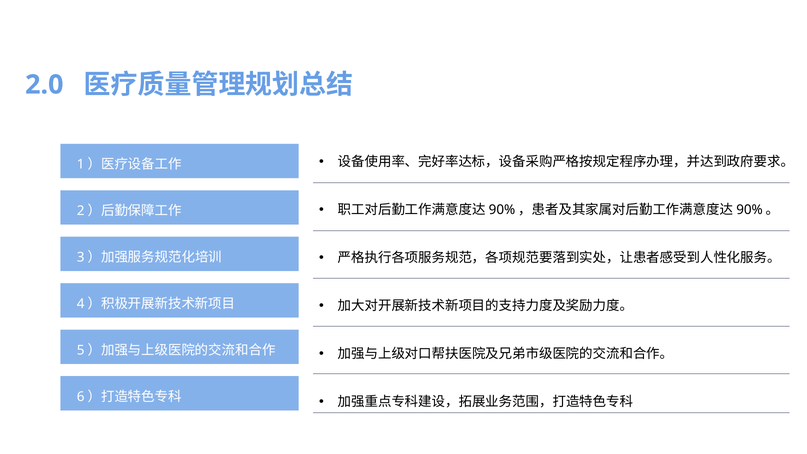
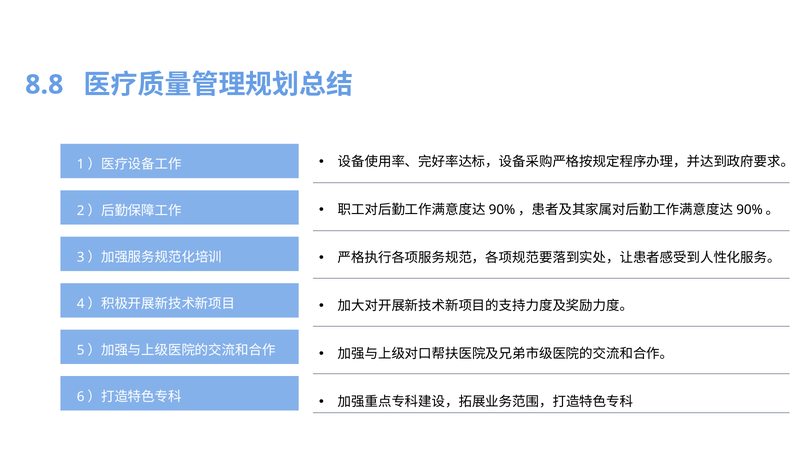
2.0: 2.0 -> 8.8 (44, 85)
